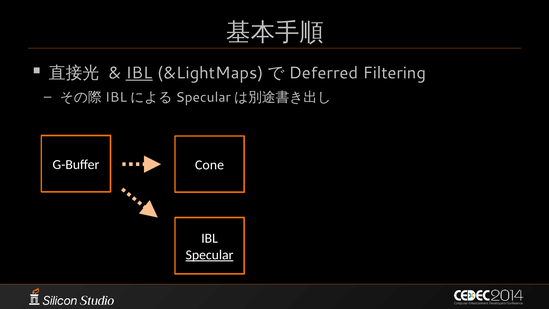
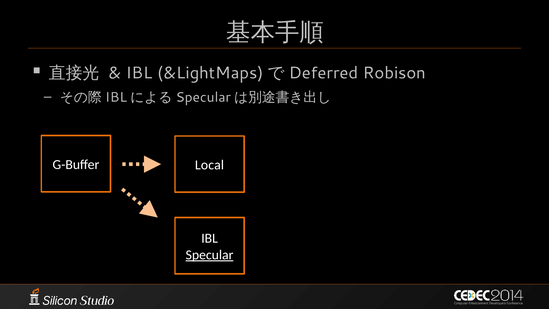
IBL underline: present -> none (139, 73)
Filtering: Filtering -> Robison (394, 73)
Cone: Cone -> Local (210, 165)
